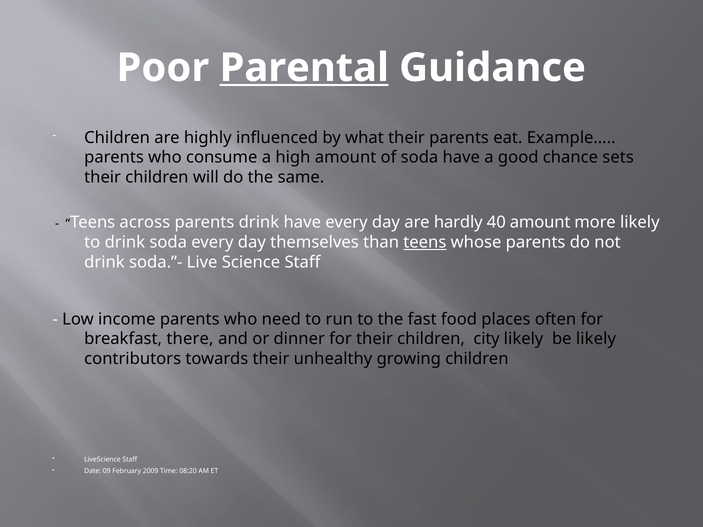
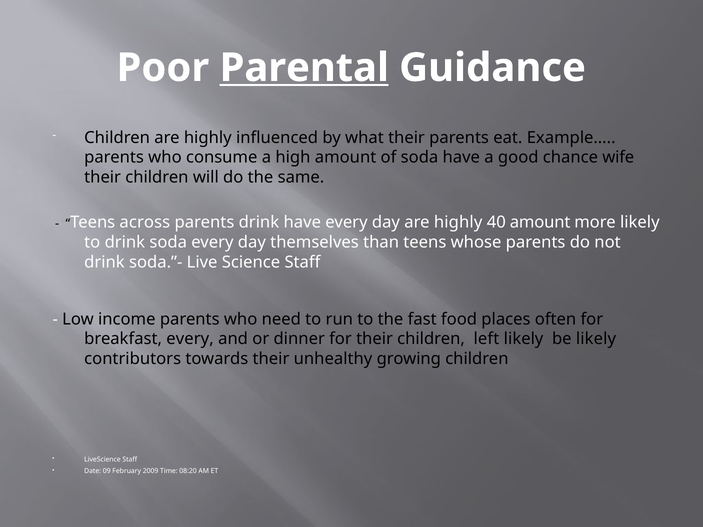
sets: sets -> wife (618, 158)
day are hardly: hardly -> highly (458, 222)
teens underline: present -> none (425, 242)
breakfast there: there -> every (190, 339)
city: city -> left (486, 339)
